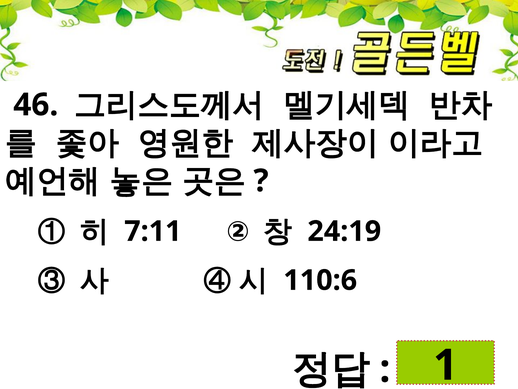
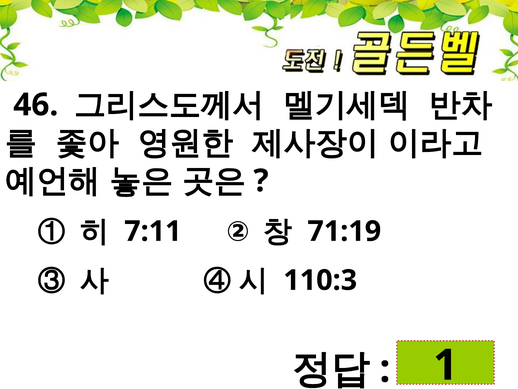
24:19: 24:19 -> 71:19 (344, 231)
110:6: 110:6 -> 110:3 (320, 280)
